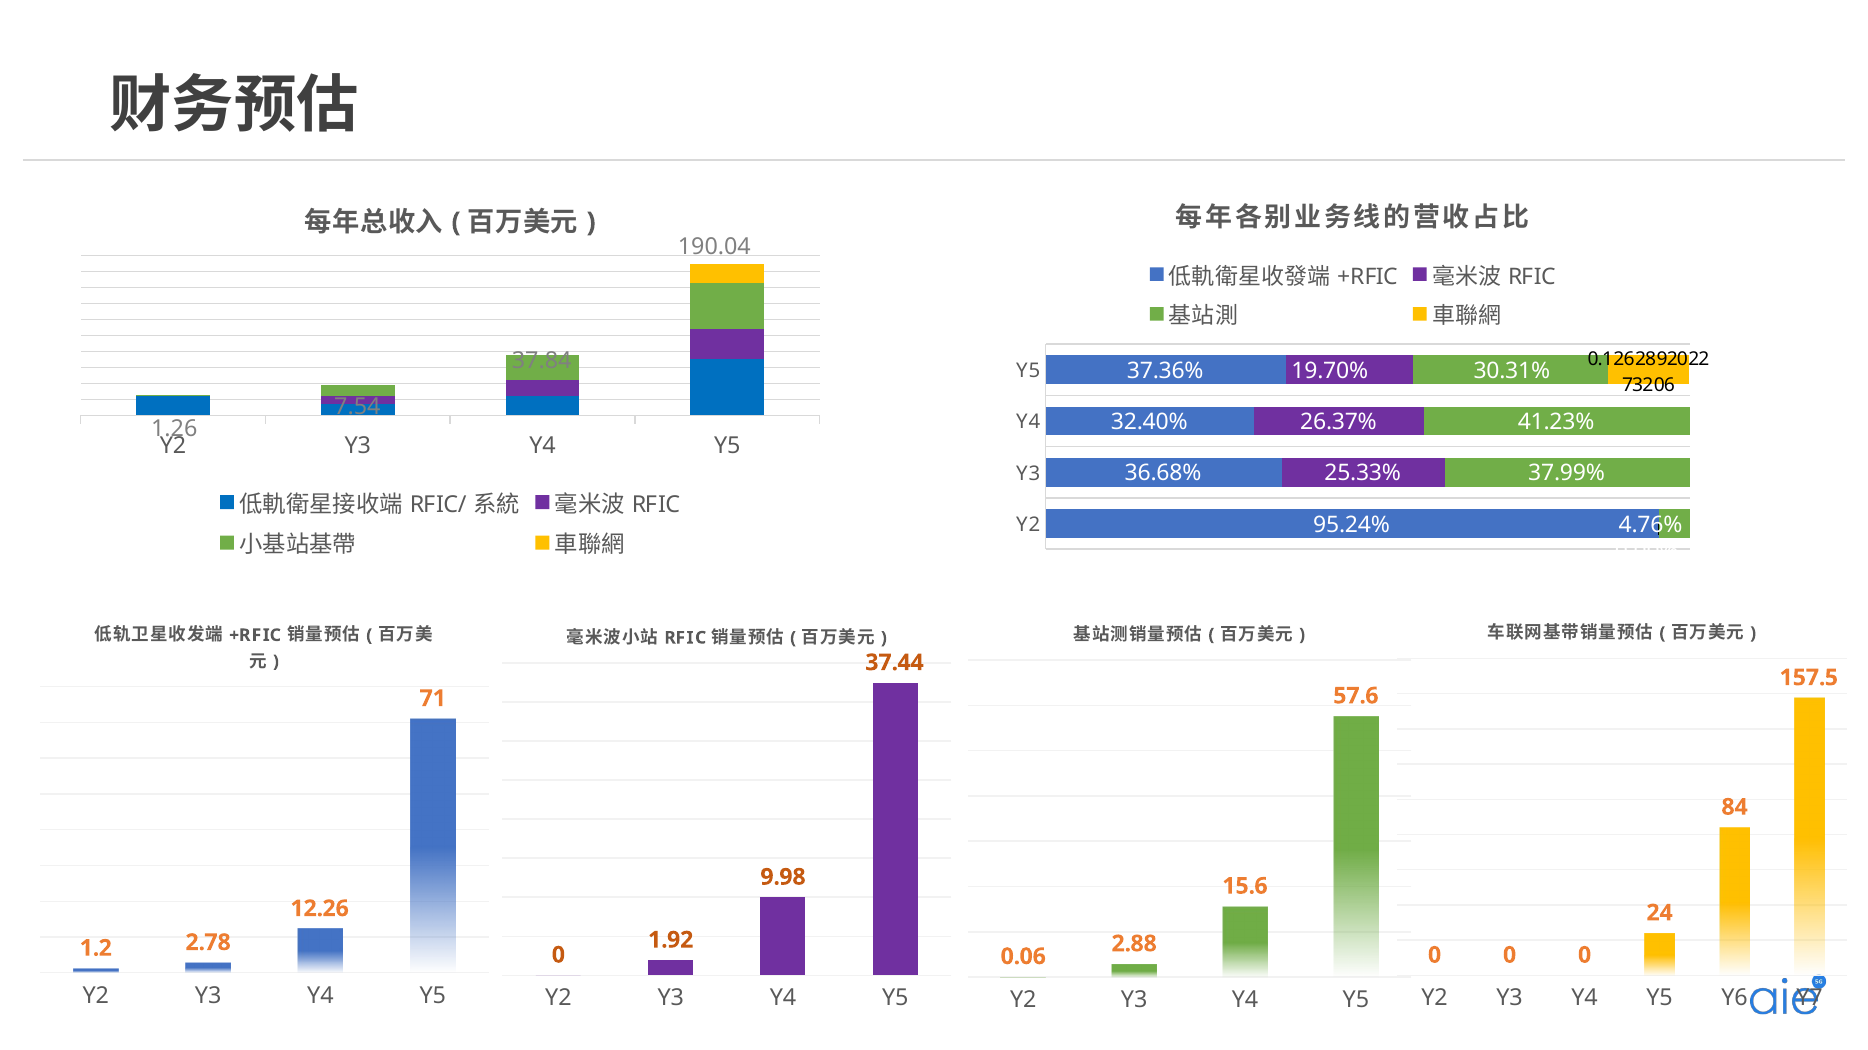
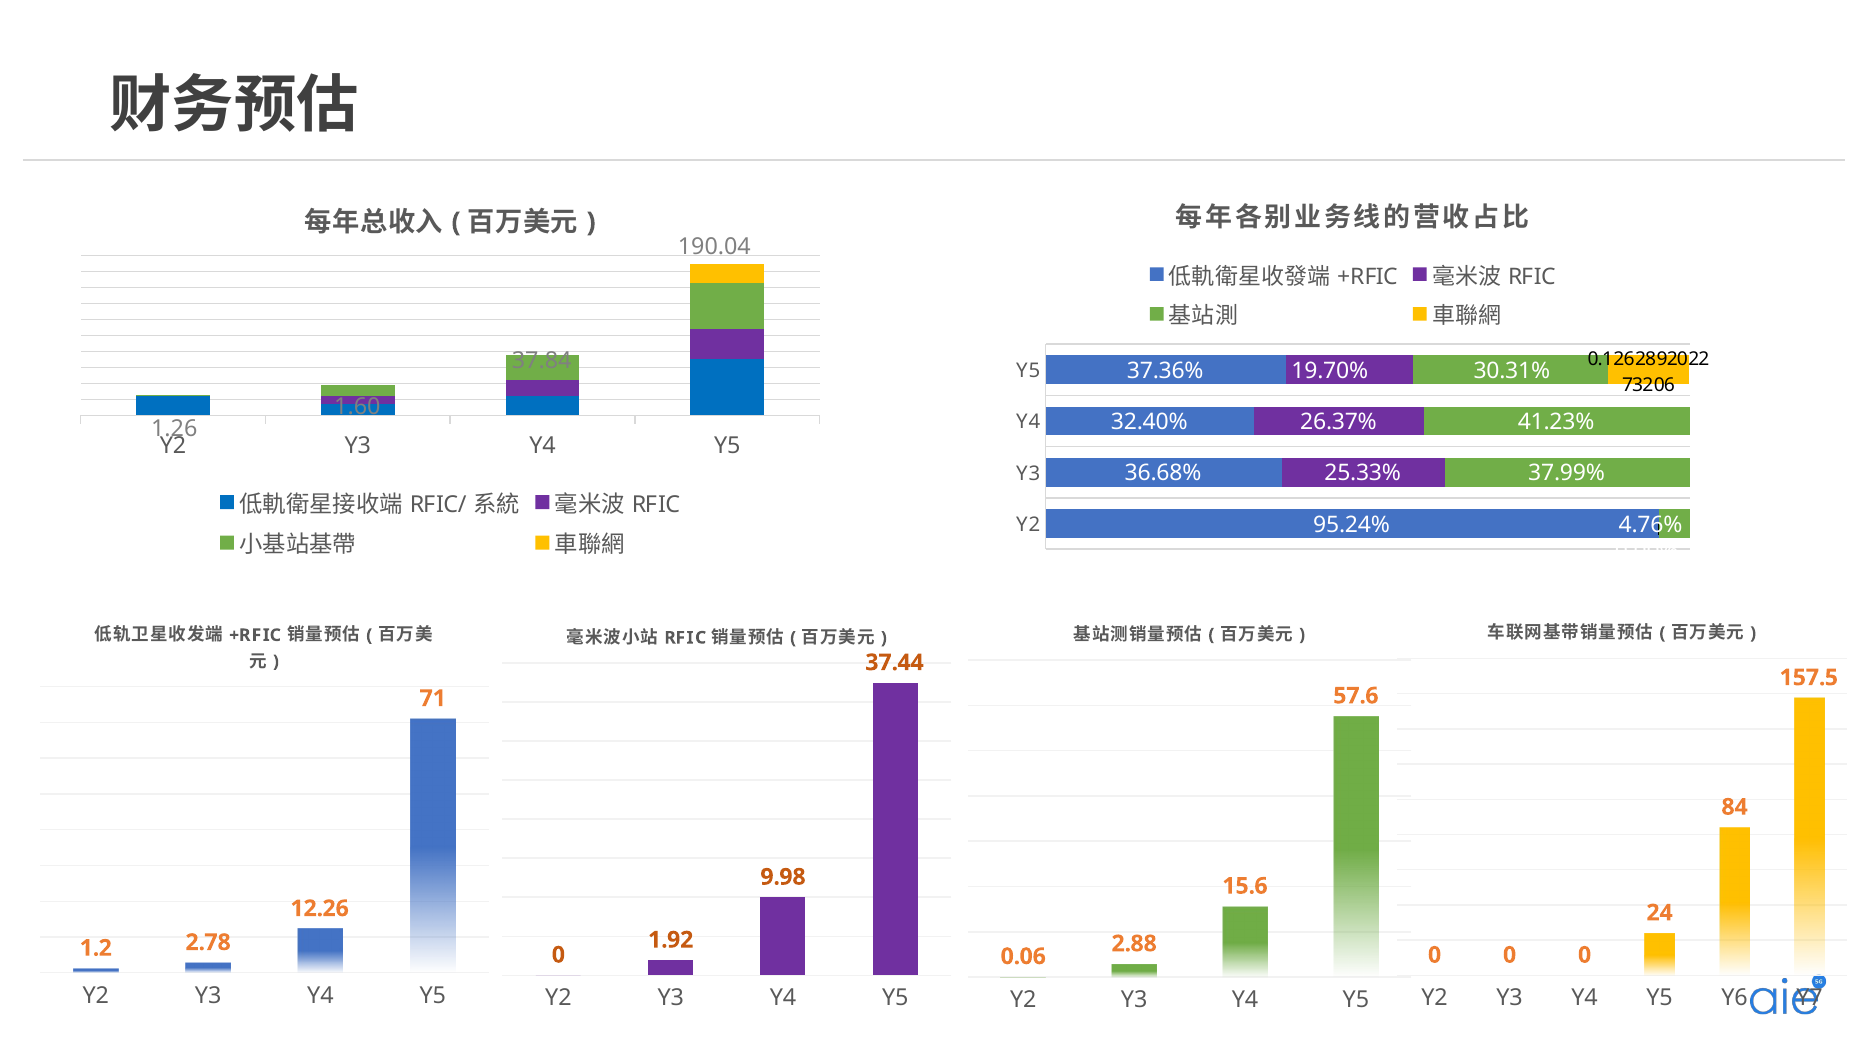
7.54: 7.54 -> 1.60 (357, 407)
